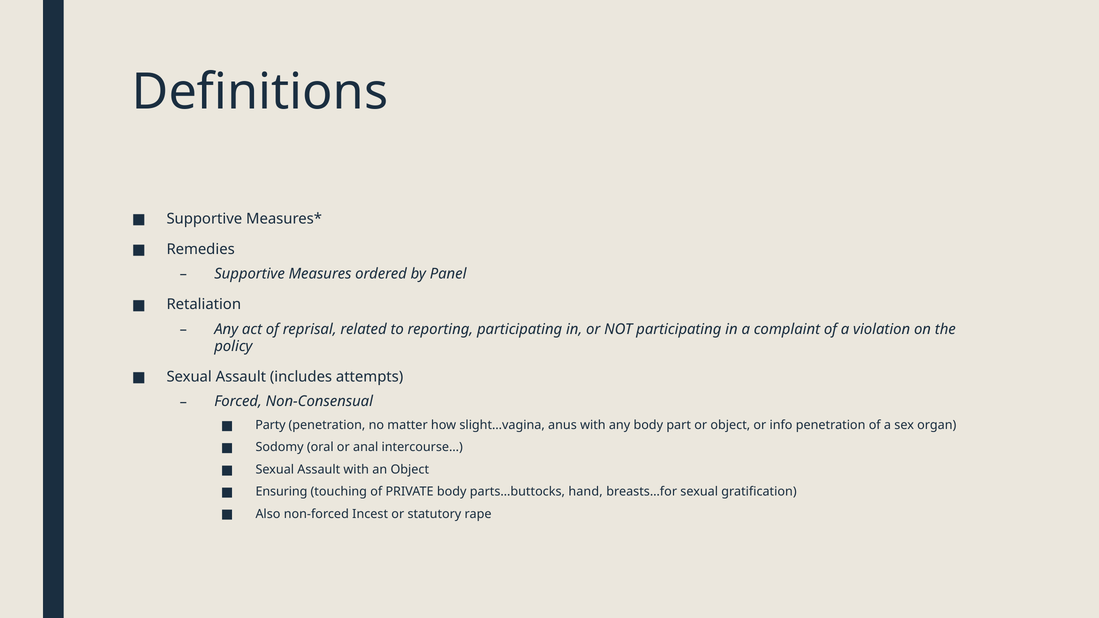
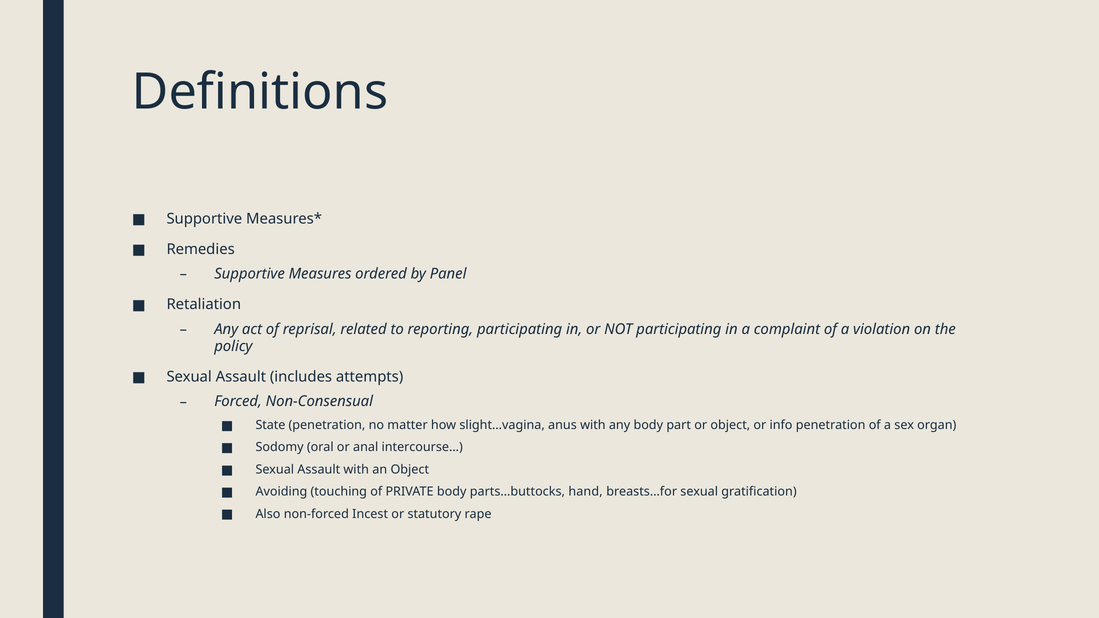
Party: Party -> State (270, 425)
Ensuring: Ensuring -> Avoiding (281, 492)
